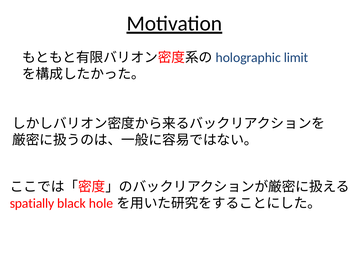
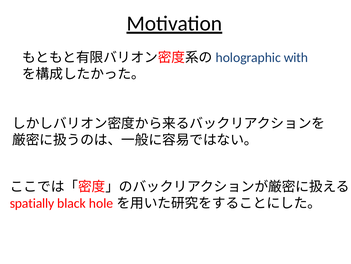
limit: limit -> with (296, 57)
